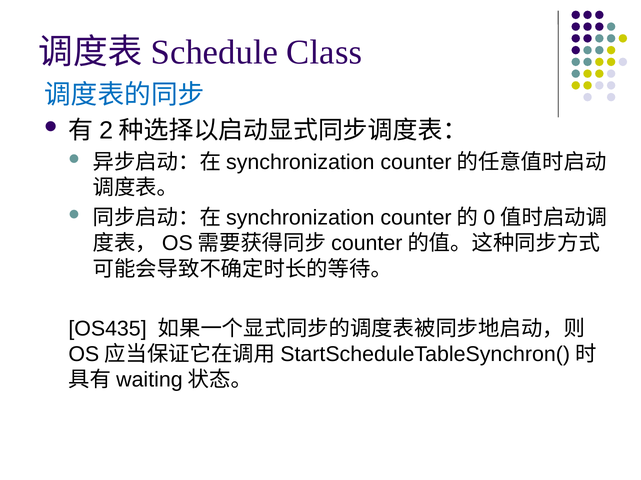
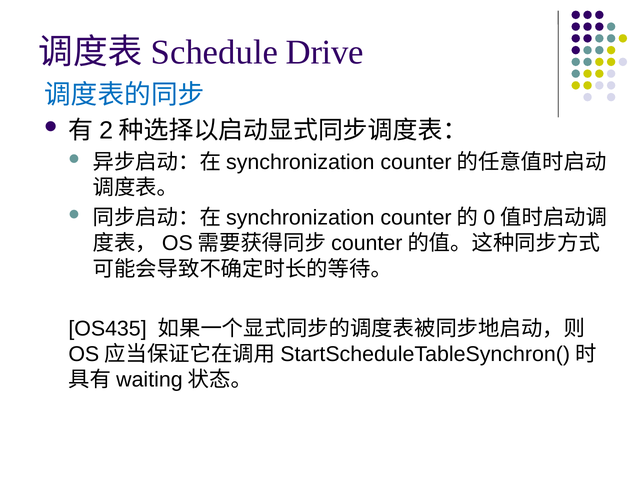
Class: Class -> Drive (325, 52)
